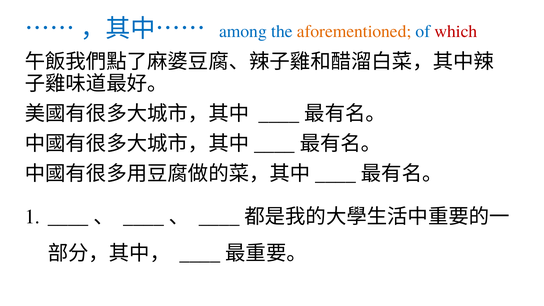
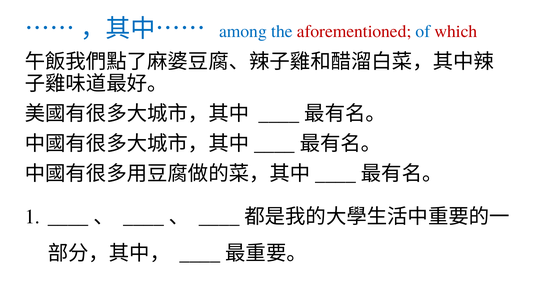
aforementioned colour: orange -> red (354, 31)
